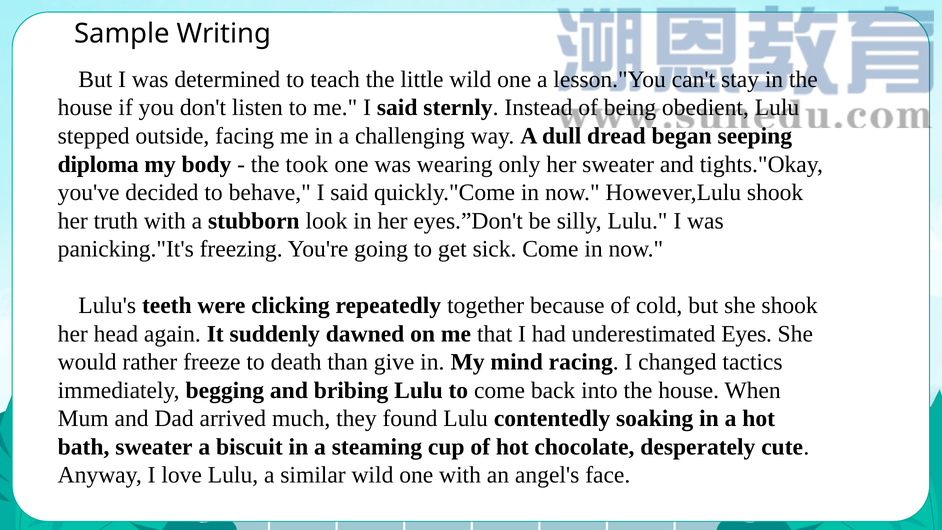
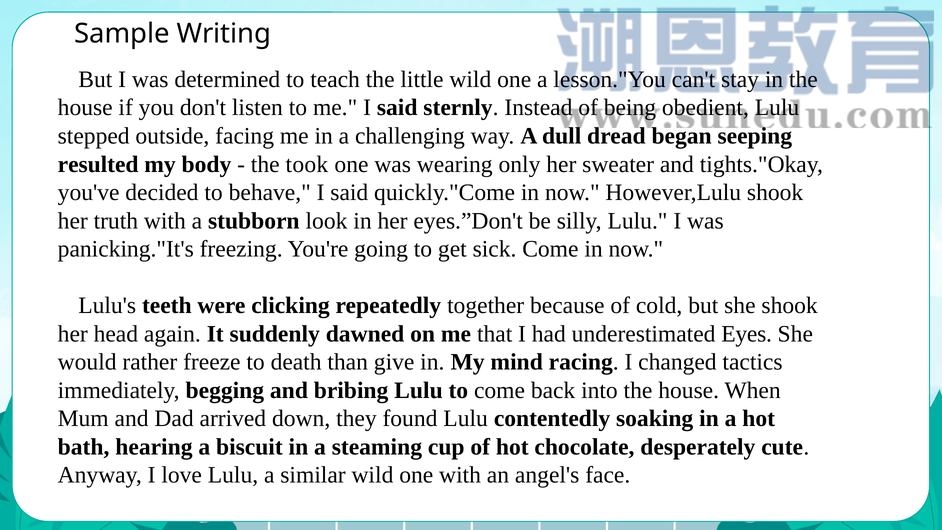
diploma: diploma -> resulted (98, 164)
much: much -> down (301, 419)
bath sweater: sweater -> hearing (154, 447)
